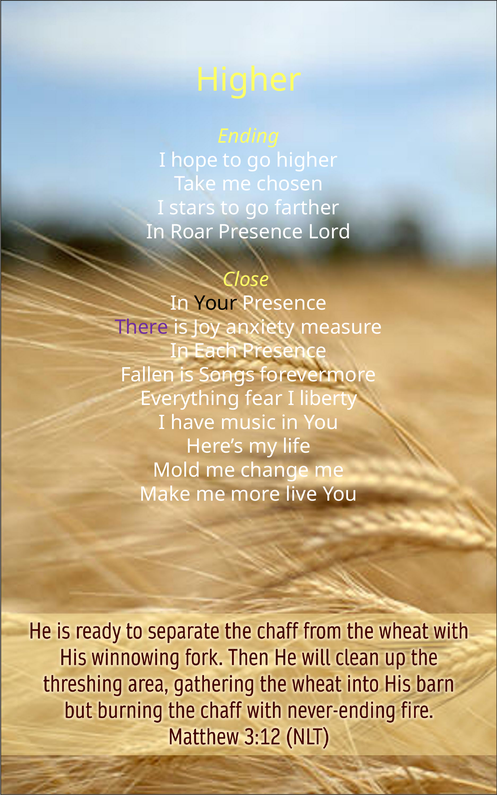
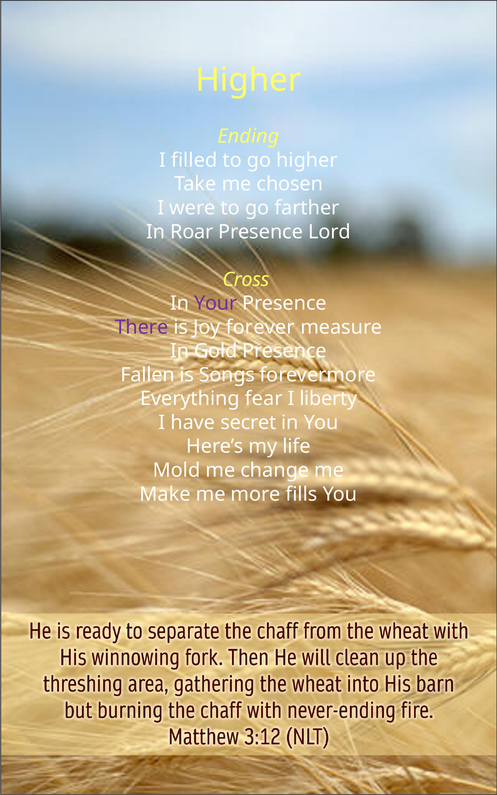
hope: hope -> filled (194, 160)
stars: stars -> were (192, 208)
Close: Close -> Cross (246, 280)
Your colour: black -> purple (216, 303)
anxiety: anxiety -> forever (260, 327)
Each: Each -> Gold (216, 351)
music: music -> secret (248, 423)
live: live -> fills (301, 494)
